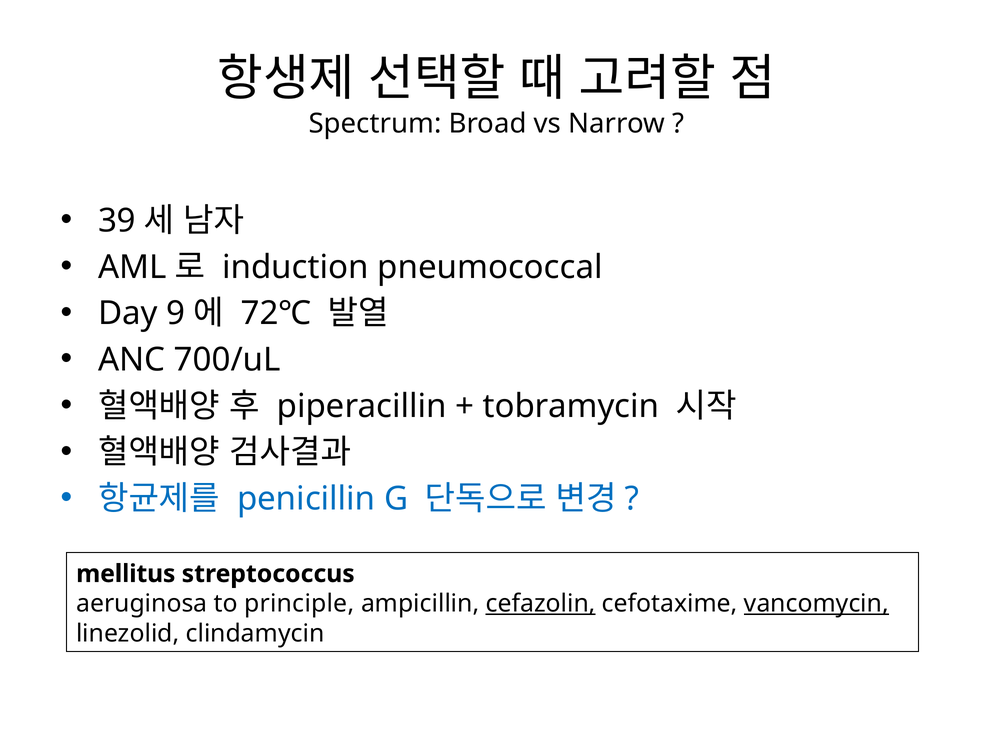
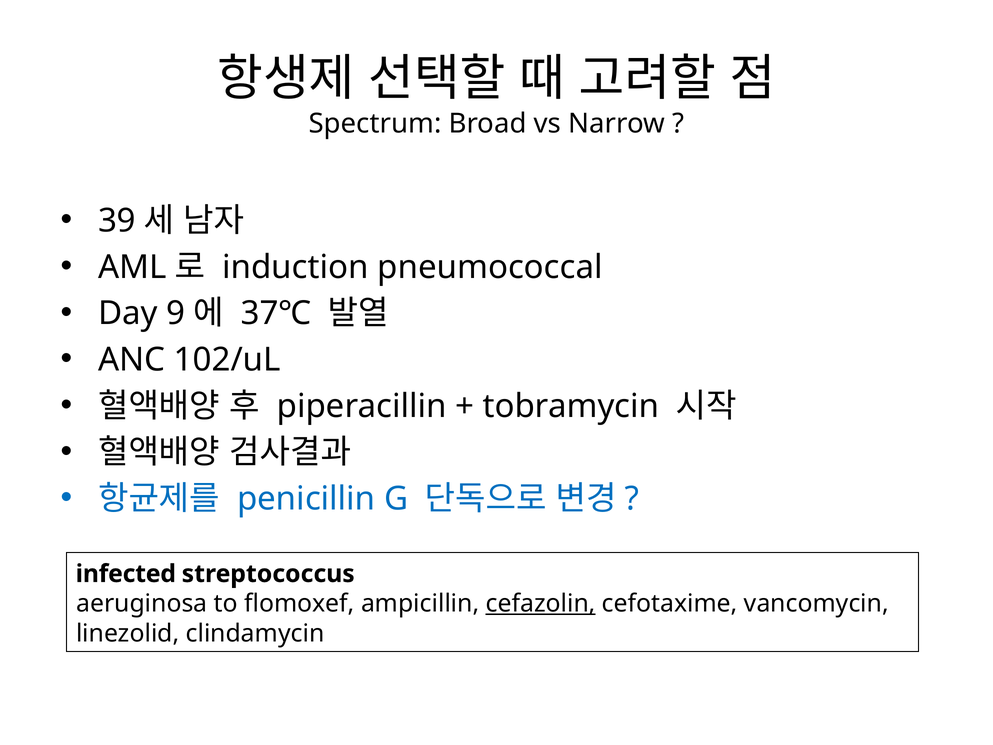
72℃: 72℃ -> 37℃ (276, 313)
700/uL: 700/uL -> 102/uL (227, 360)
mellitus: mellitus -> infected (126, 574)
principle: principle -> flomoxef (299, 603)
vancomycin underline: present -> none (816, 603)
